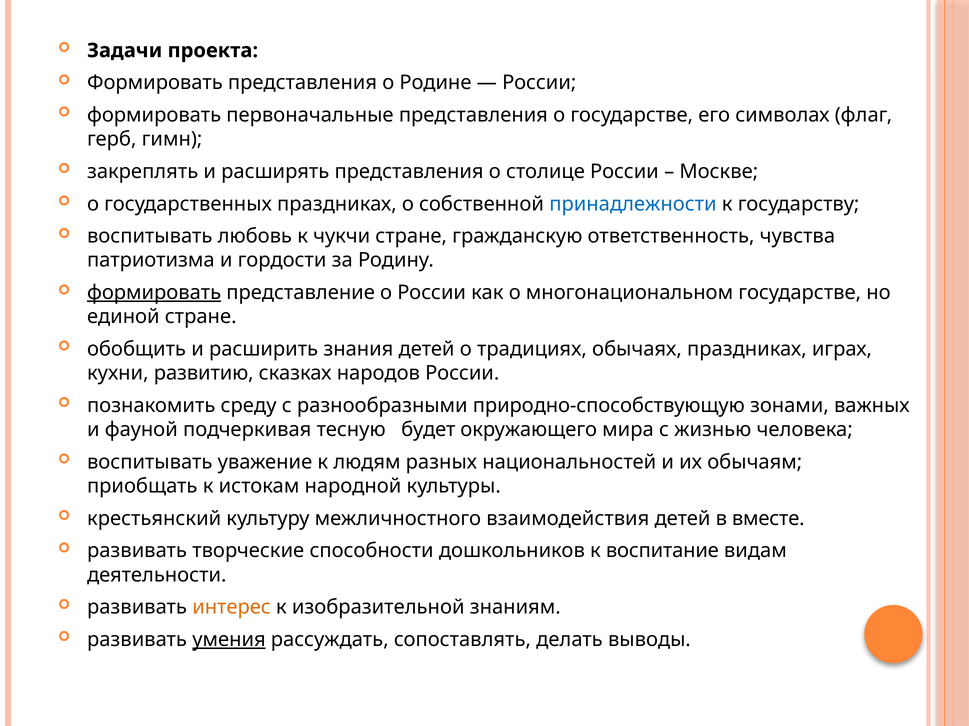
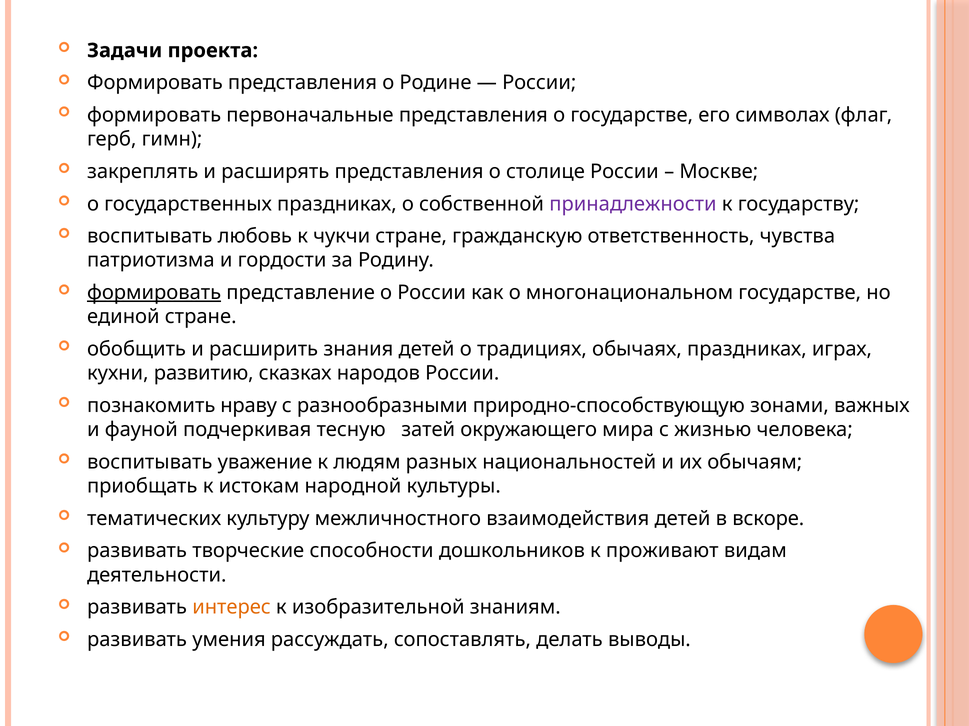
принадлежности colour: blue -> purple (633, 204)
среду: среду -> нраву (249, 406)
будет: будет -> затей (428, 430)
крестьянский: крестьянский -> тематических (154, 519)
вместе: вместе -> вскоре (768, 519)
воспитание: воспитание -> проживают (662, 551)
умения underline: present -> none (229, 640)
